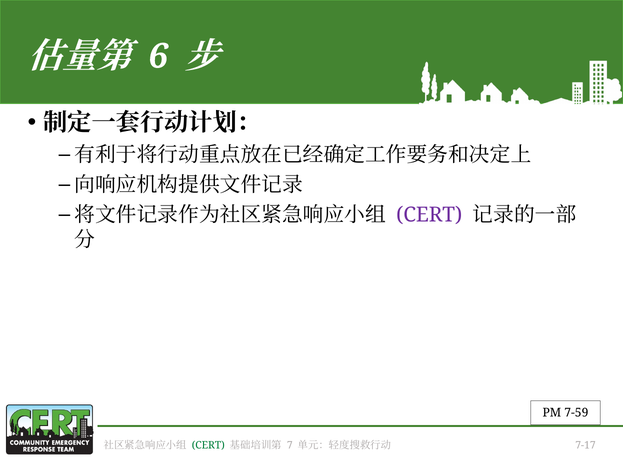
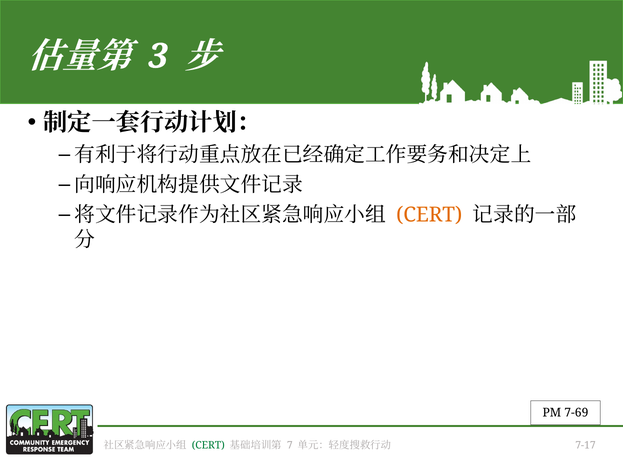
6: 6 -> 3 (158, 56)
CERT colour: purple -> orange (429, 215)
7-59: 7-59 -> 7-69 (576, 413)
